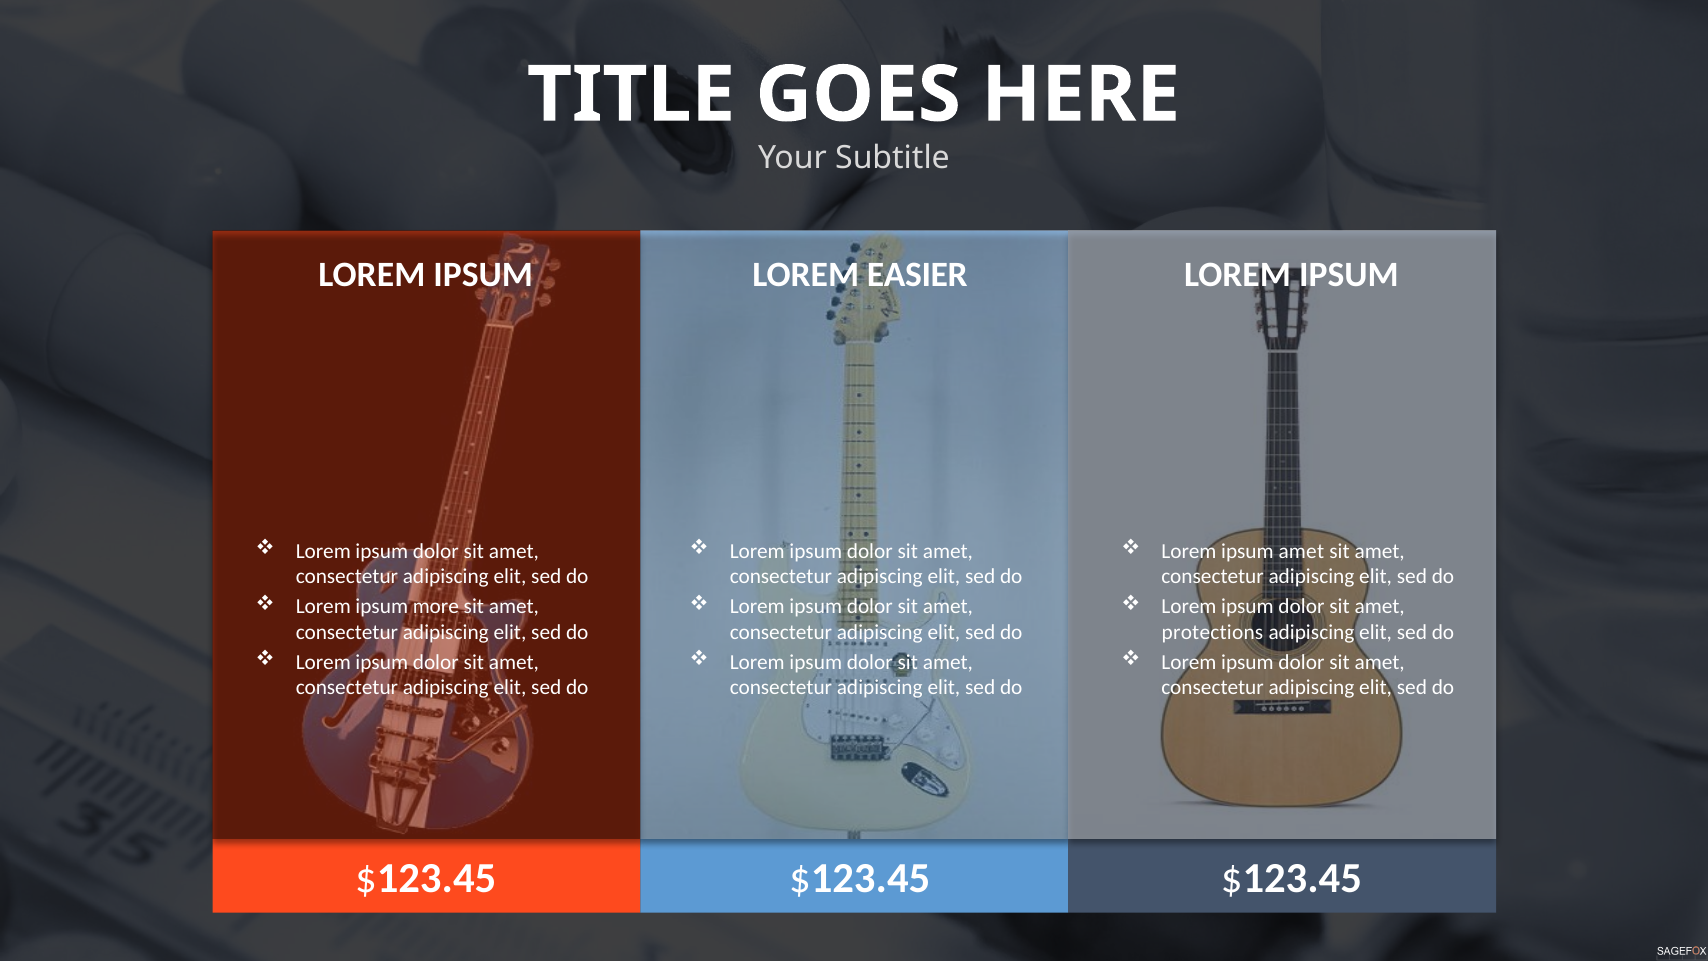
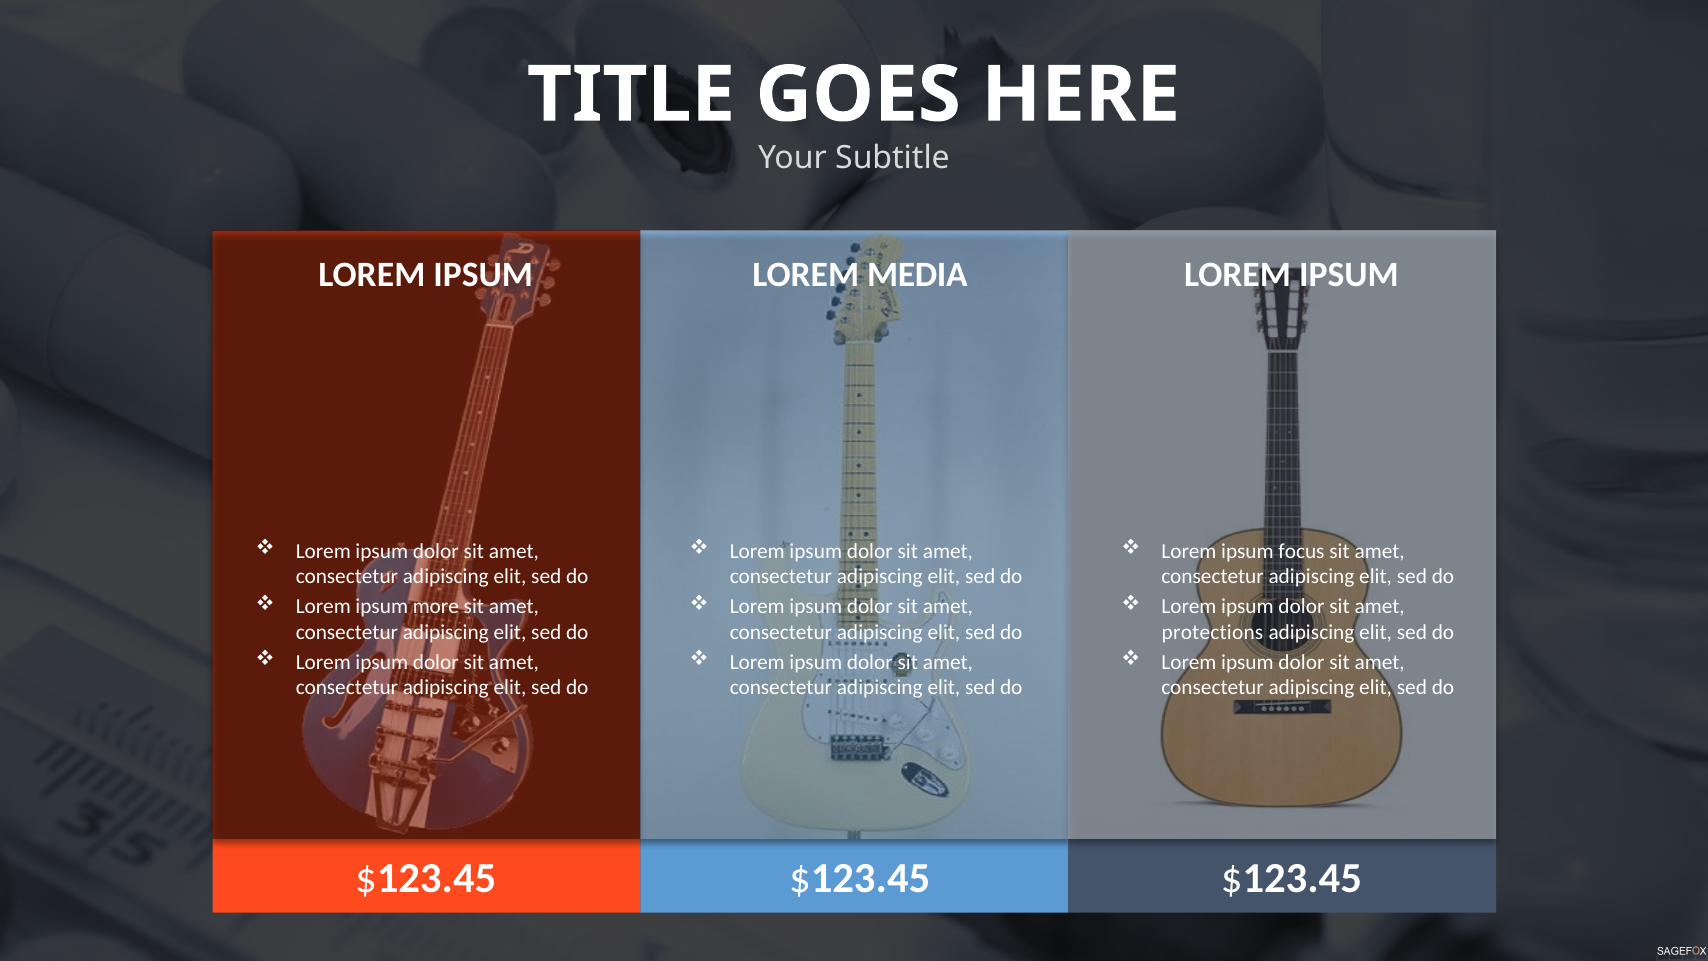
EASIER: EASIER -> MEDIA (917, 275)
ipsum amet: amet -> focus (1301, 551)
